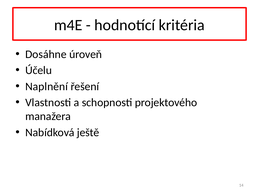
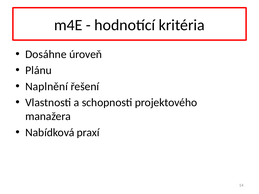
Účelu: Účelu -> Plánu (39, 70)
ještě: ještě -> praxí (88, 133)
